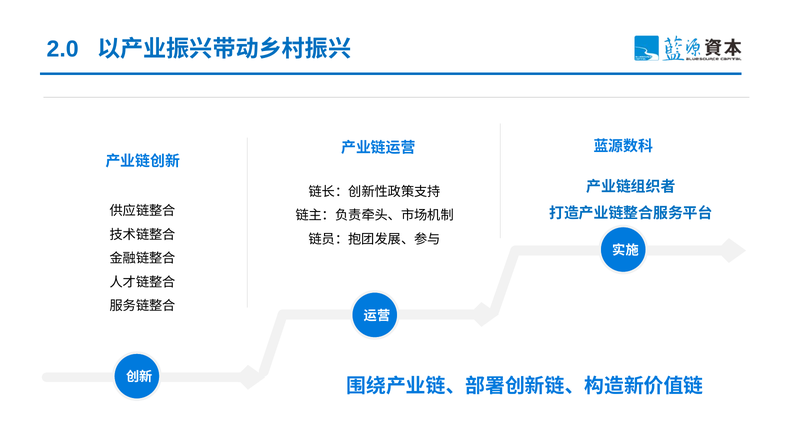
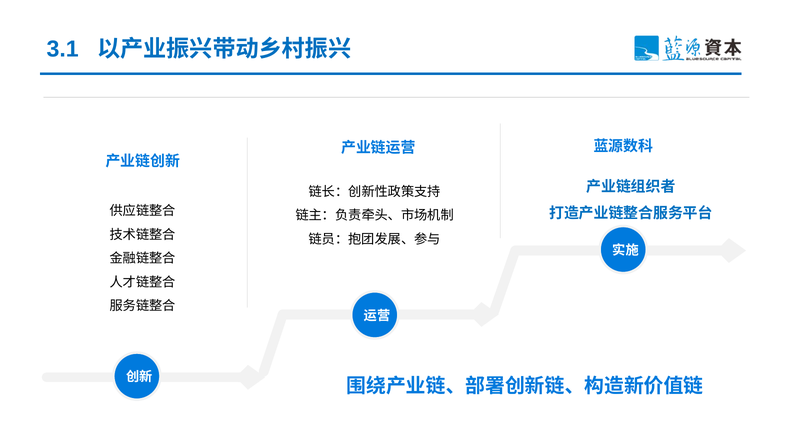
2.0: 2.0 -> 3.1 (63, 49)
